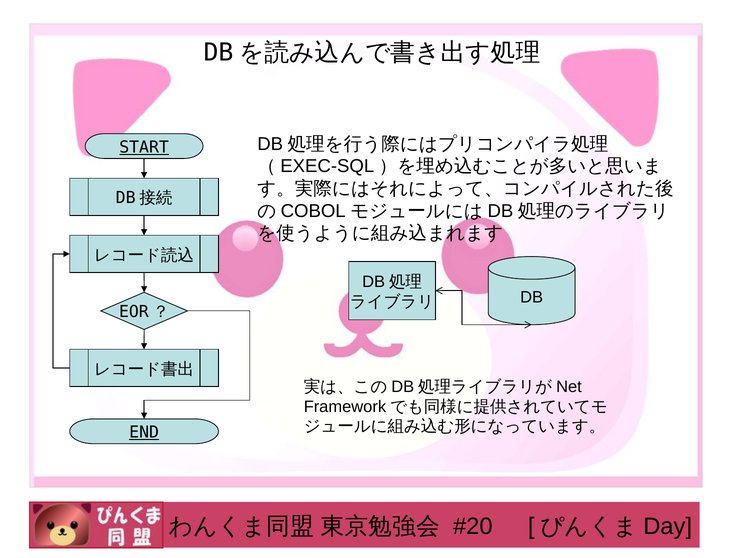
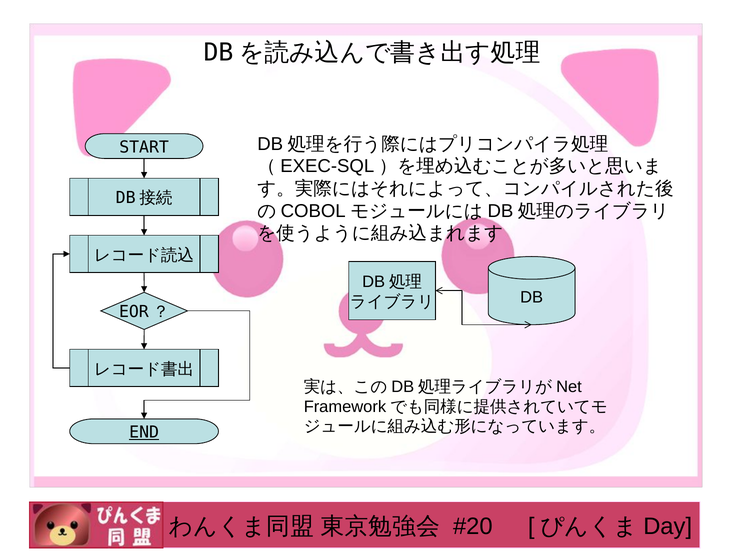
START underline: present -> none (144, 147)
